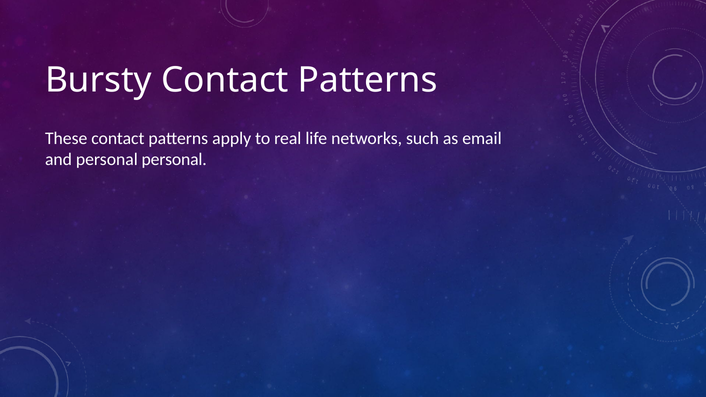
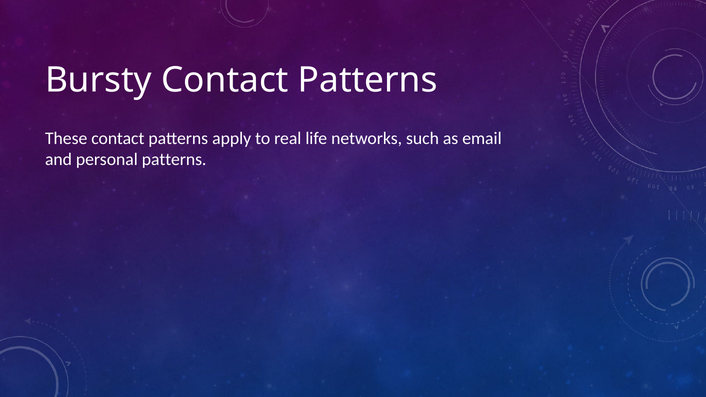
personal personal: personal -> patterns (174, 160)
